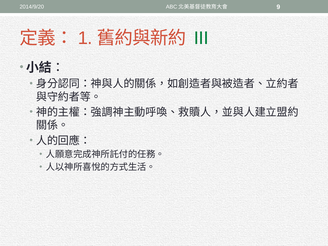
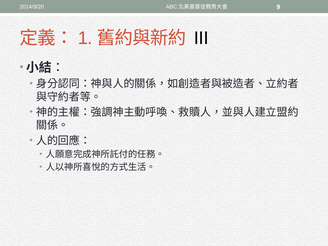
III colour: green -> black (201, 38)
